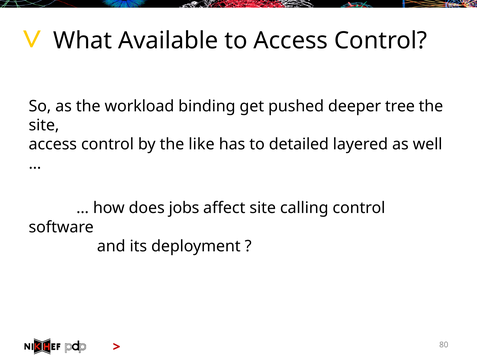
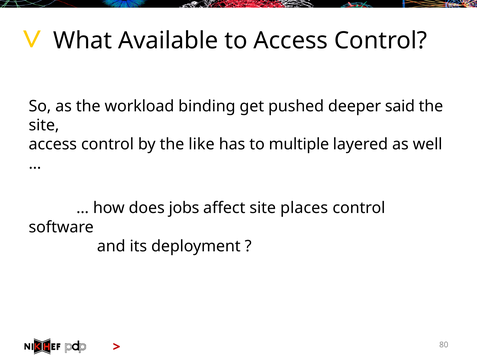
tree: tree -> said (400, 106)
detailed: detailed -> multiple (299, 144)
calling: calling -> places (304, 208)
